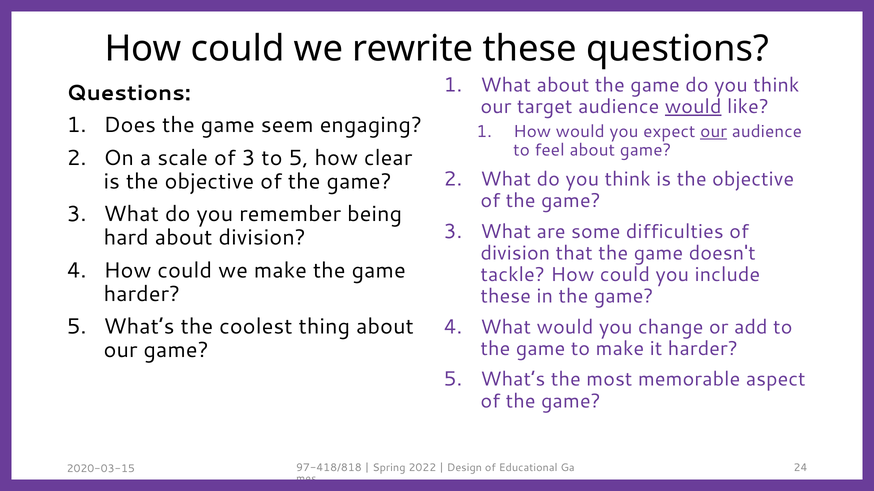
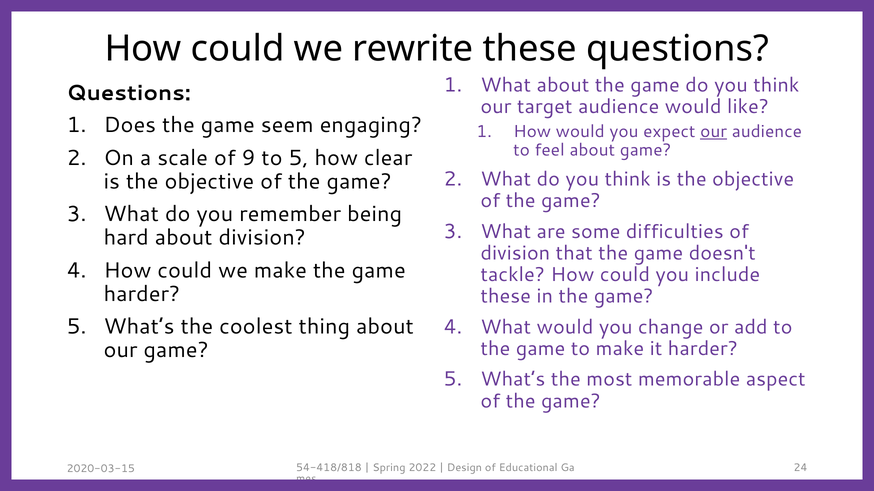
would underline: present -> none (693, 107)
of 3: 3 -> 9 (249, 158)
97-418/818: 97-418/818 -> 54-418/818 (329, 468)
